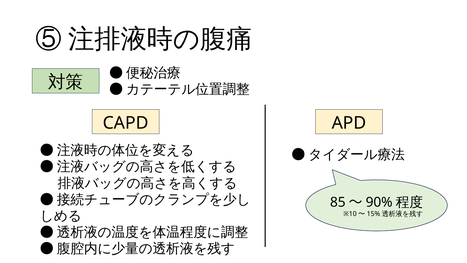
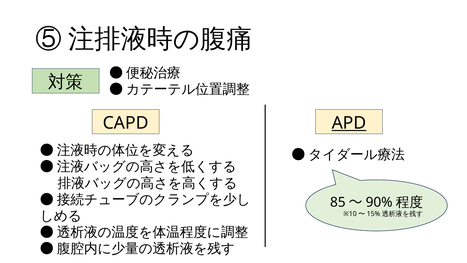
APD underline: none -> present (349, 123)
